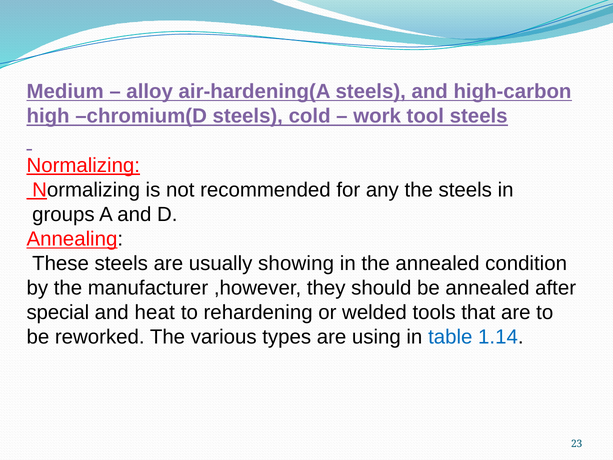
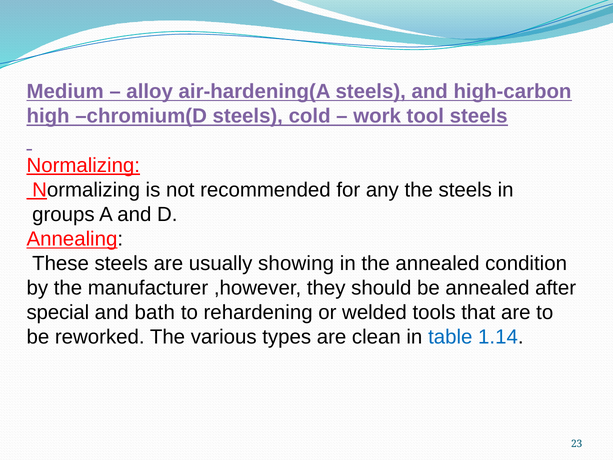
heat: heat -> bath (155, 312)
using: using -> clean (376, 337)
